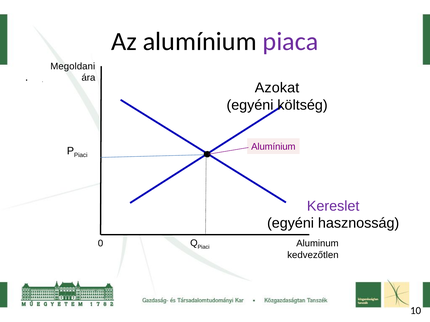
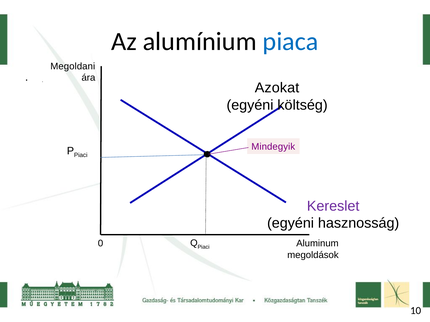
piaca colour: purple -> blue (291, 42)
Alumínium: Alumínium -> Mindegyik (273, 147)
kedvezőtlen: kedvezőtlen -> megoldások (313, 255)
